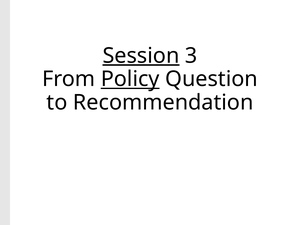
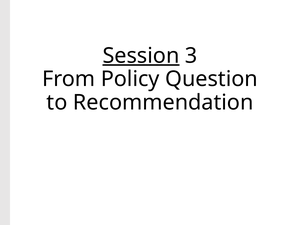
Policy underline: present -> none (130, 79)
